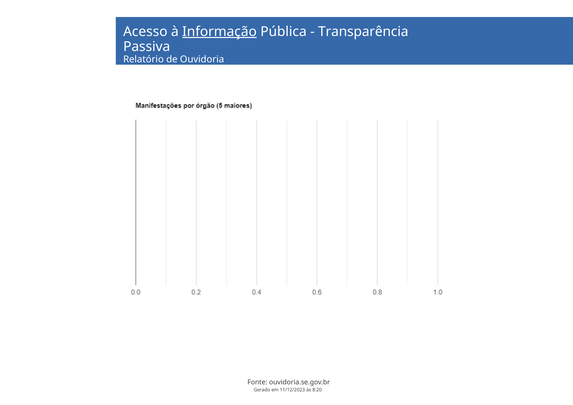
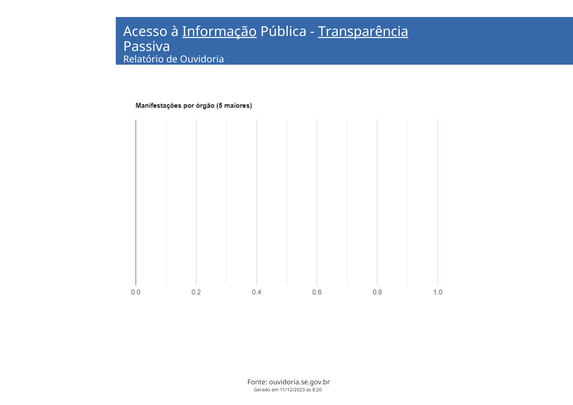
Transparência underline: none -> present (363, 32)
